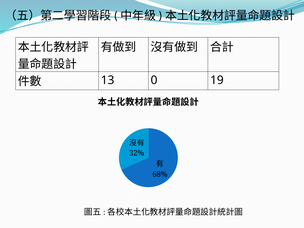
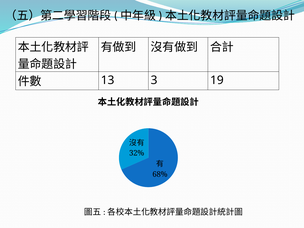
0: 0 -> 3 (154, 80)
